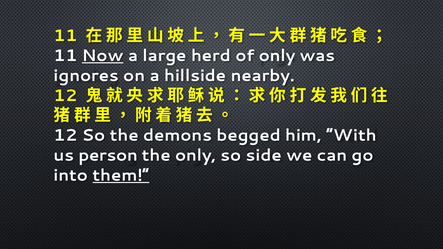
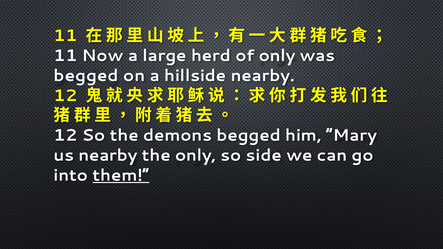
Now underline: present -> none (103, 56)
ignores: ignores -> begged (86, 76)
With: With -> Mary (352, 136)
us person: person -> nearby (108, 155)
